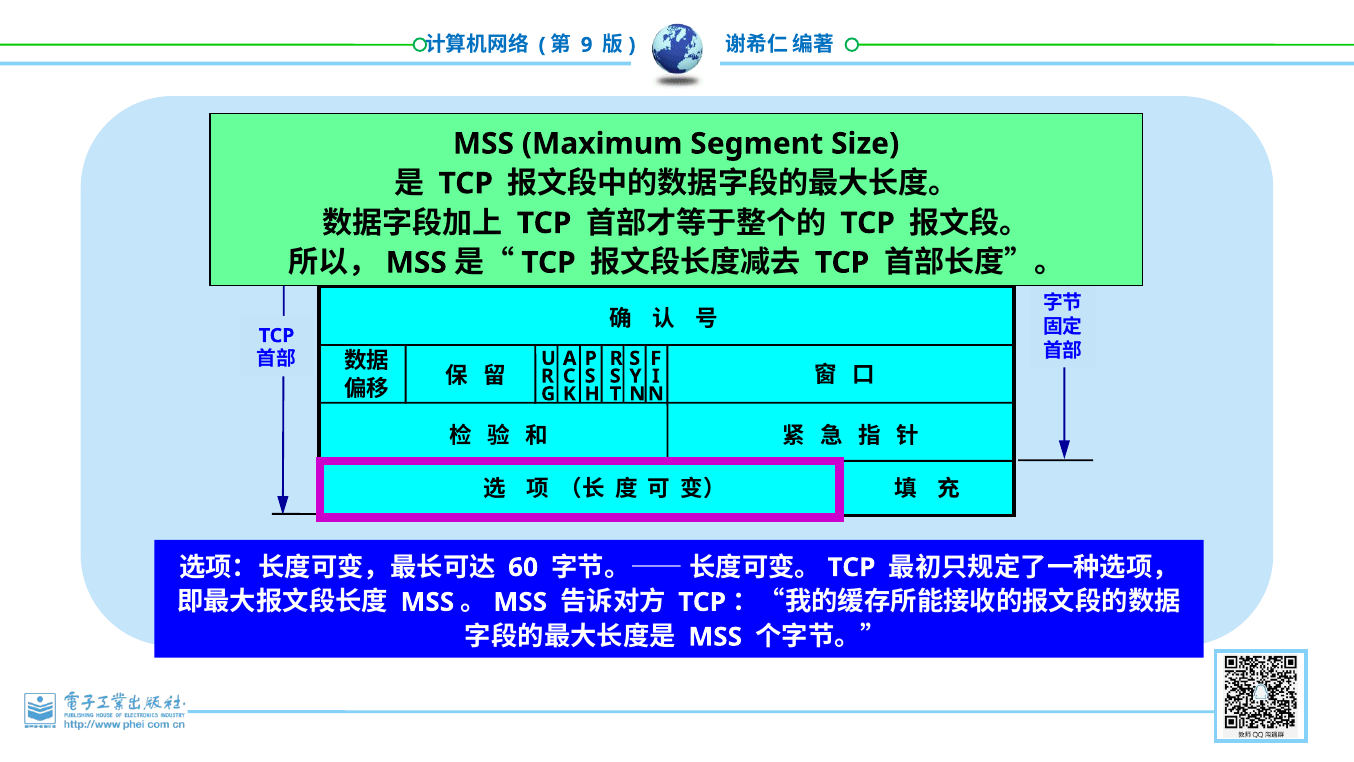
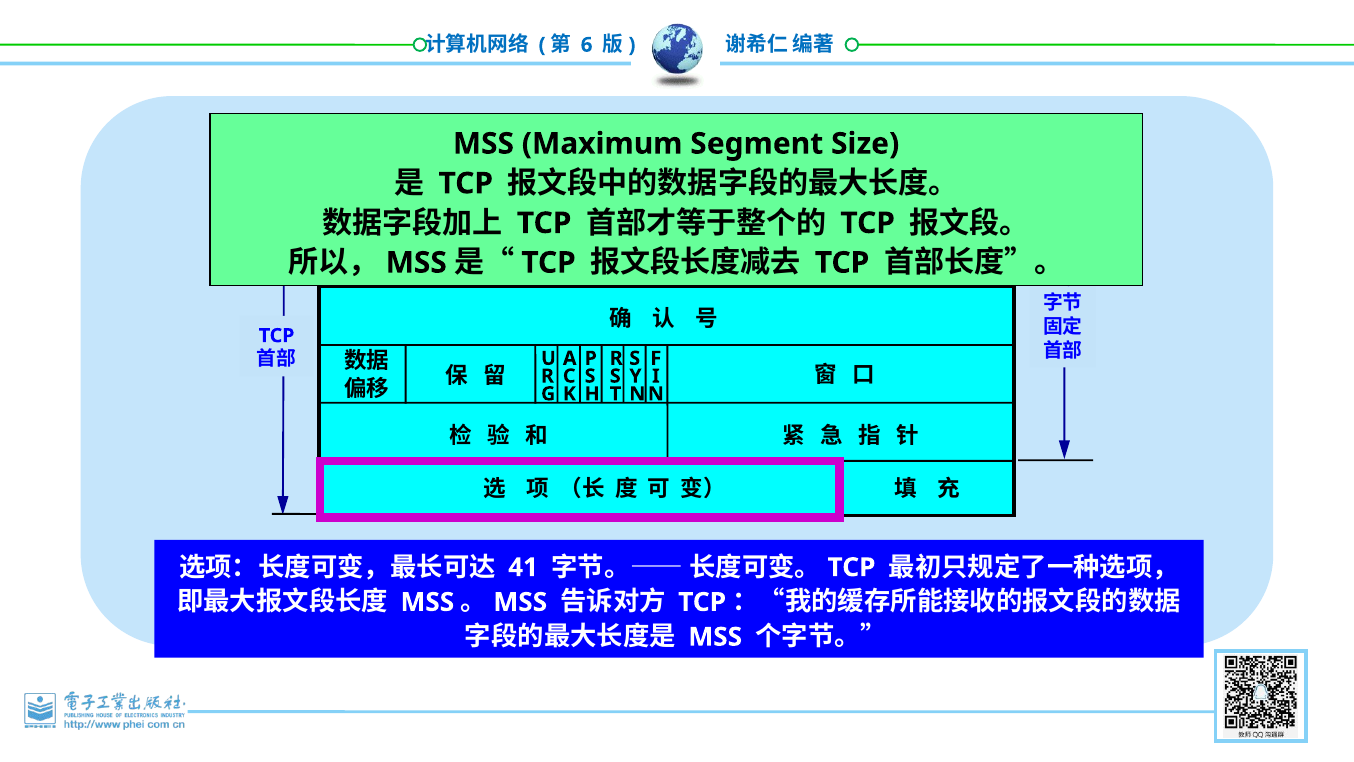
9: 9 -> 6 (587, 45)
60: 60 -> 41 (523, 567)
